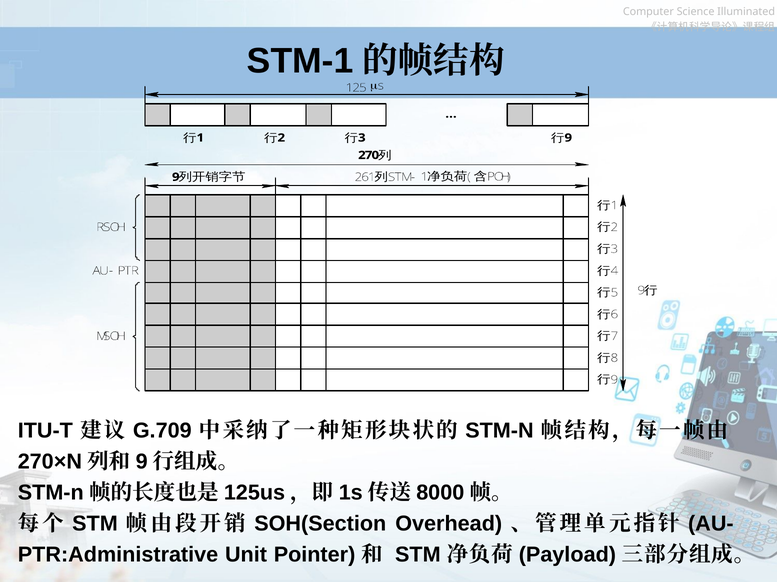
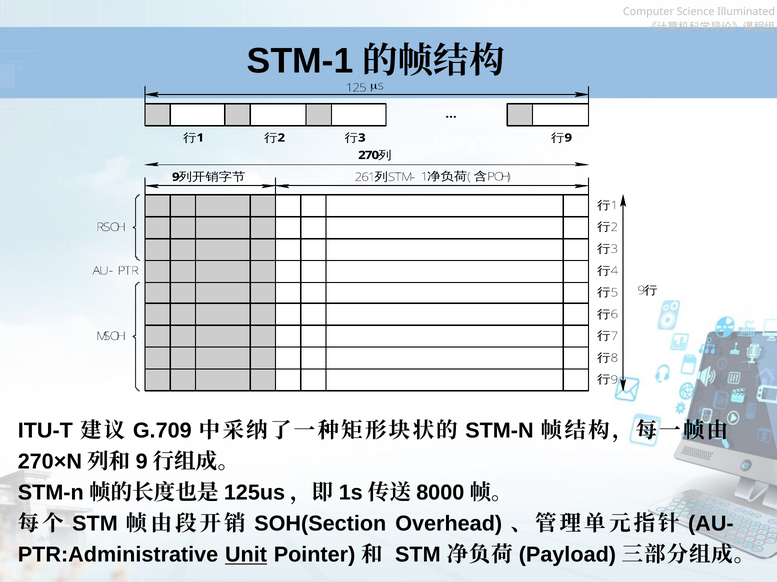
Unit underline: none -> present (246, 555)
